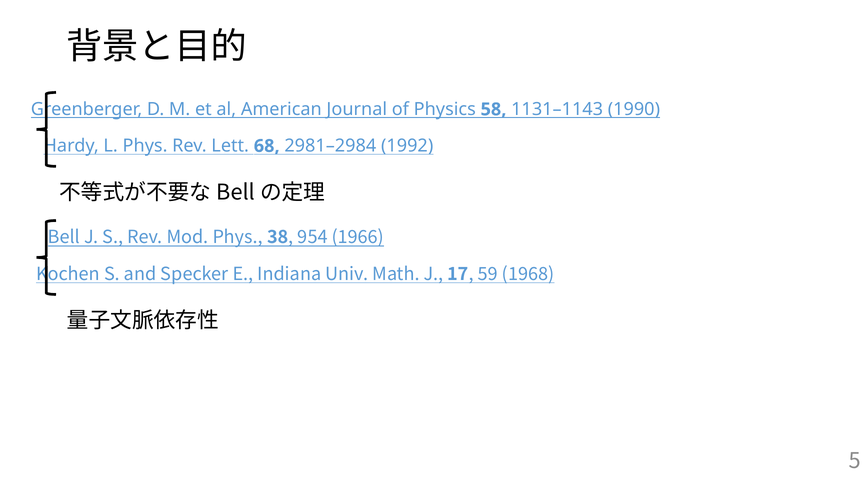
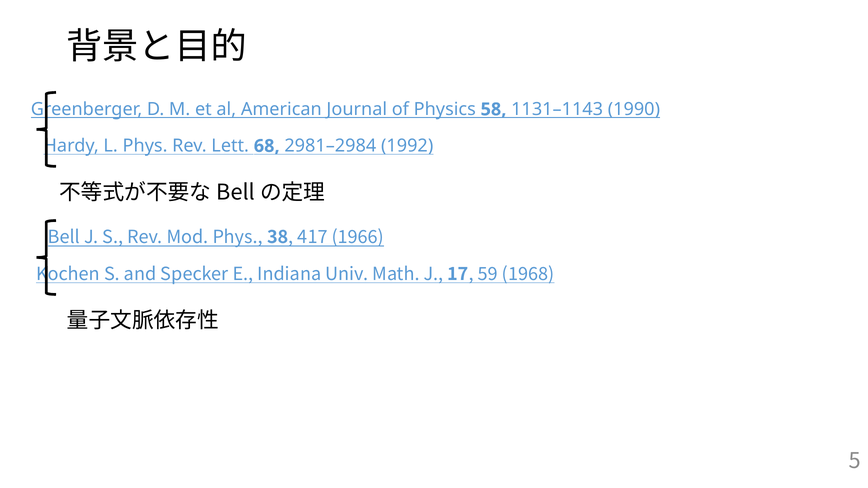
954: 954 -> 417 (313, 238)
